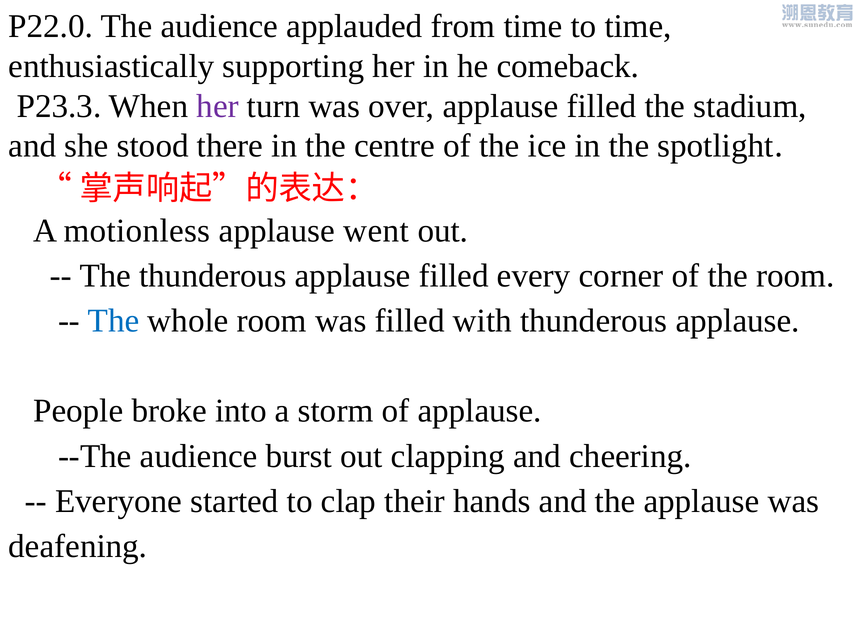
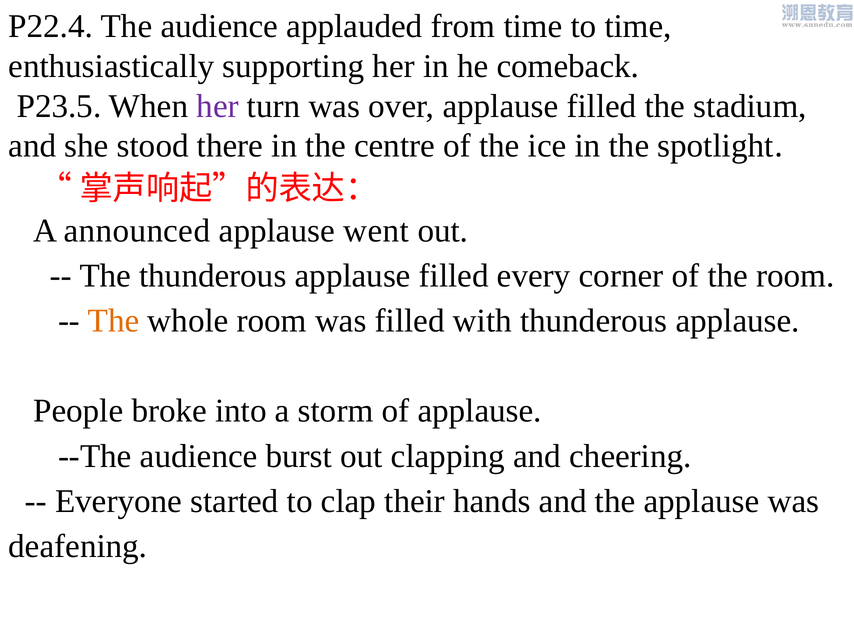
P22.0: P22.0 -> P22.4 (51, 26)
P23.3: P23.3 -> P23.5 (59, 106)
motionless: motionless -> announced (137, 231)
The colour: blue -> orange (114, 321)
